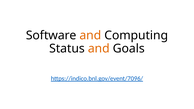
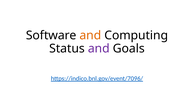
and colour: orange -> purple (99, 48)
